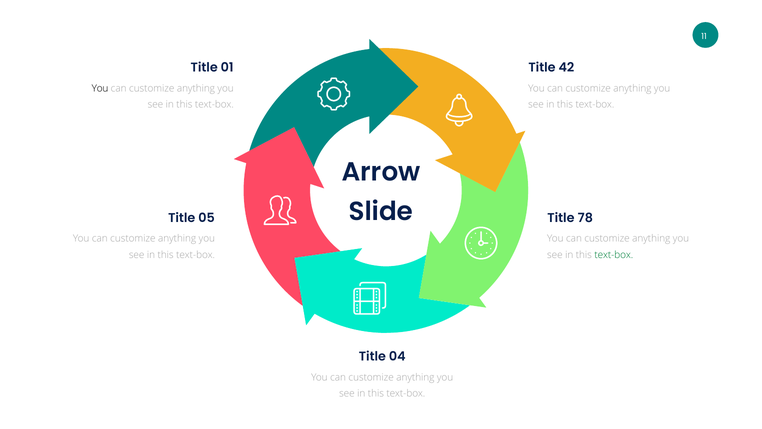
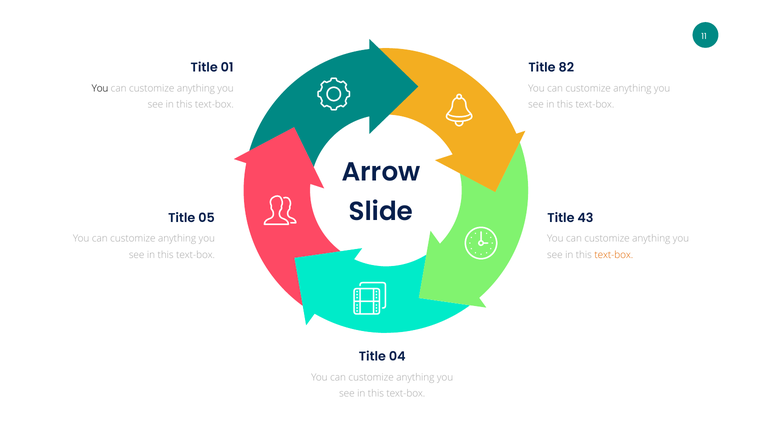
42: 42 -> 82 (566, 68)
78: 78 -> 43 (585, 218)
text-box colour: green -> orange (614, 255)
